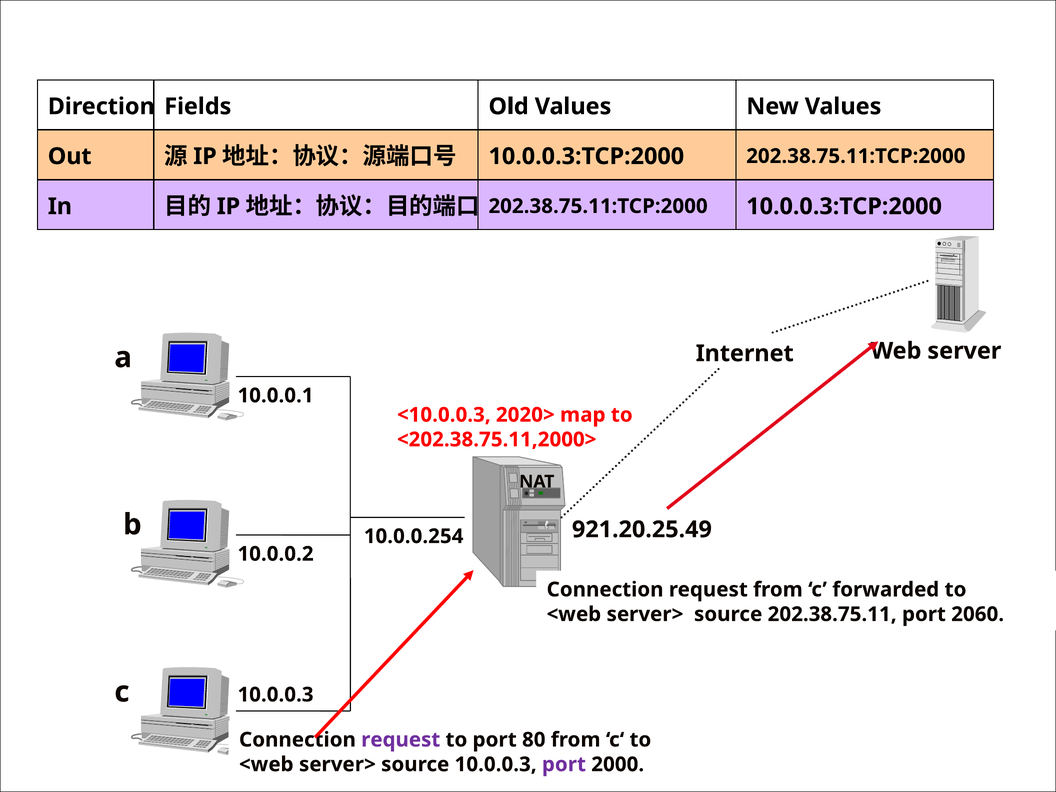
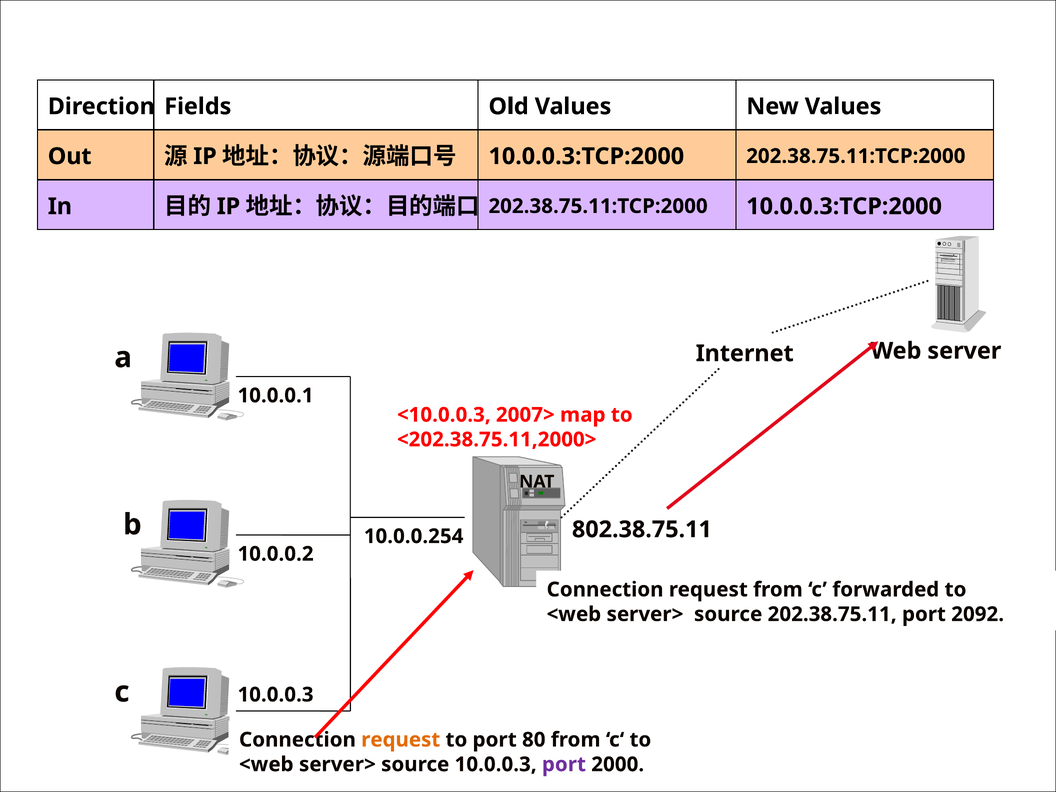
2020>: 2020> -> 2007> (525, 415)
921.20.25.49: 921.20.25.49 -> 802.38.75.11 (642, 529)
2060: 2060 -> 2092 (978, 614)
request colour: purple -> orange (401, 740)
